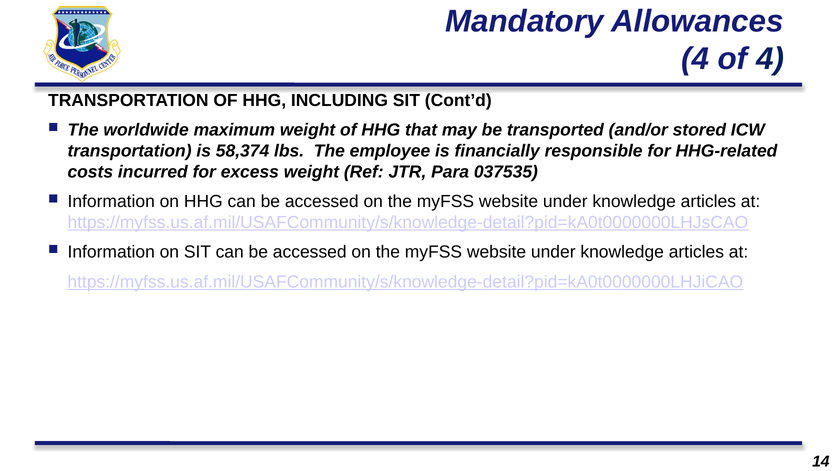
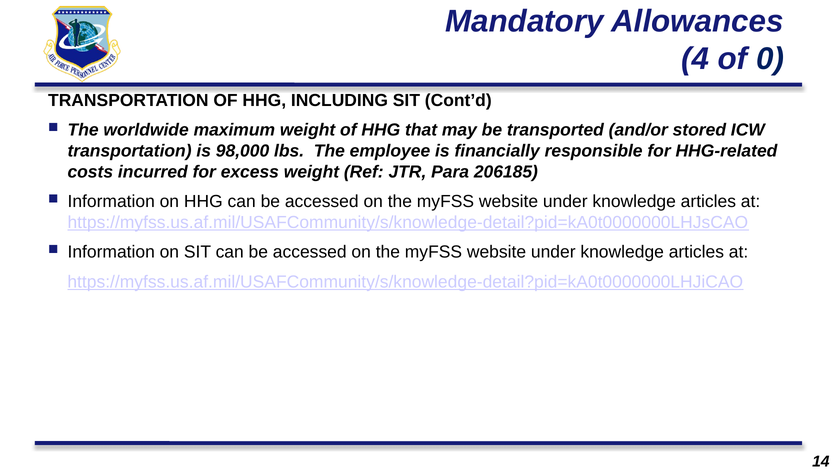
of 4: 4 -> 0 (770, 59)
58,374: 58,374 -> 98,000 (243, 151)
037535: 037535 -> 206185 (506, 172)
